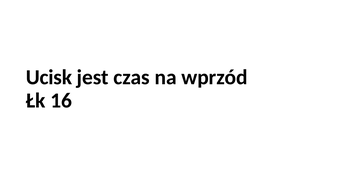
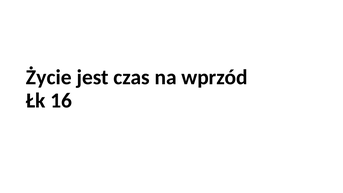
Ucisk: Ucisk -> Życie (49, 77)
